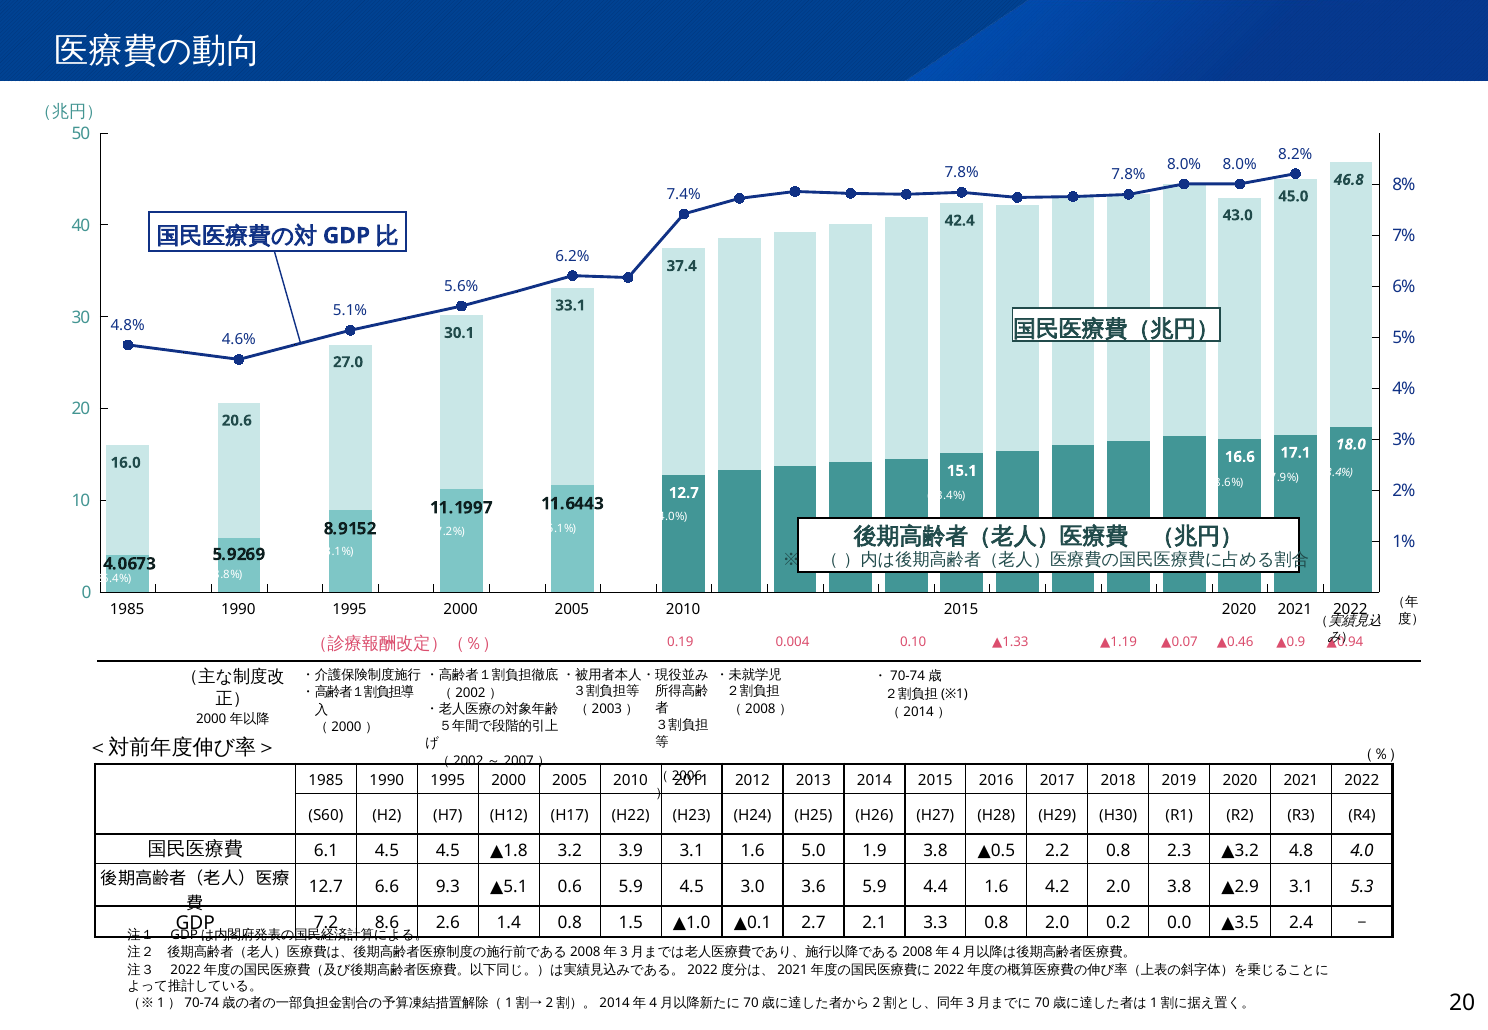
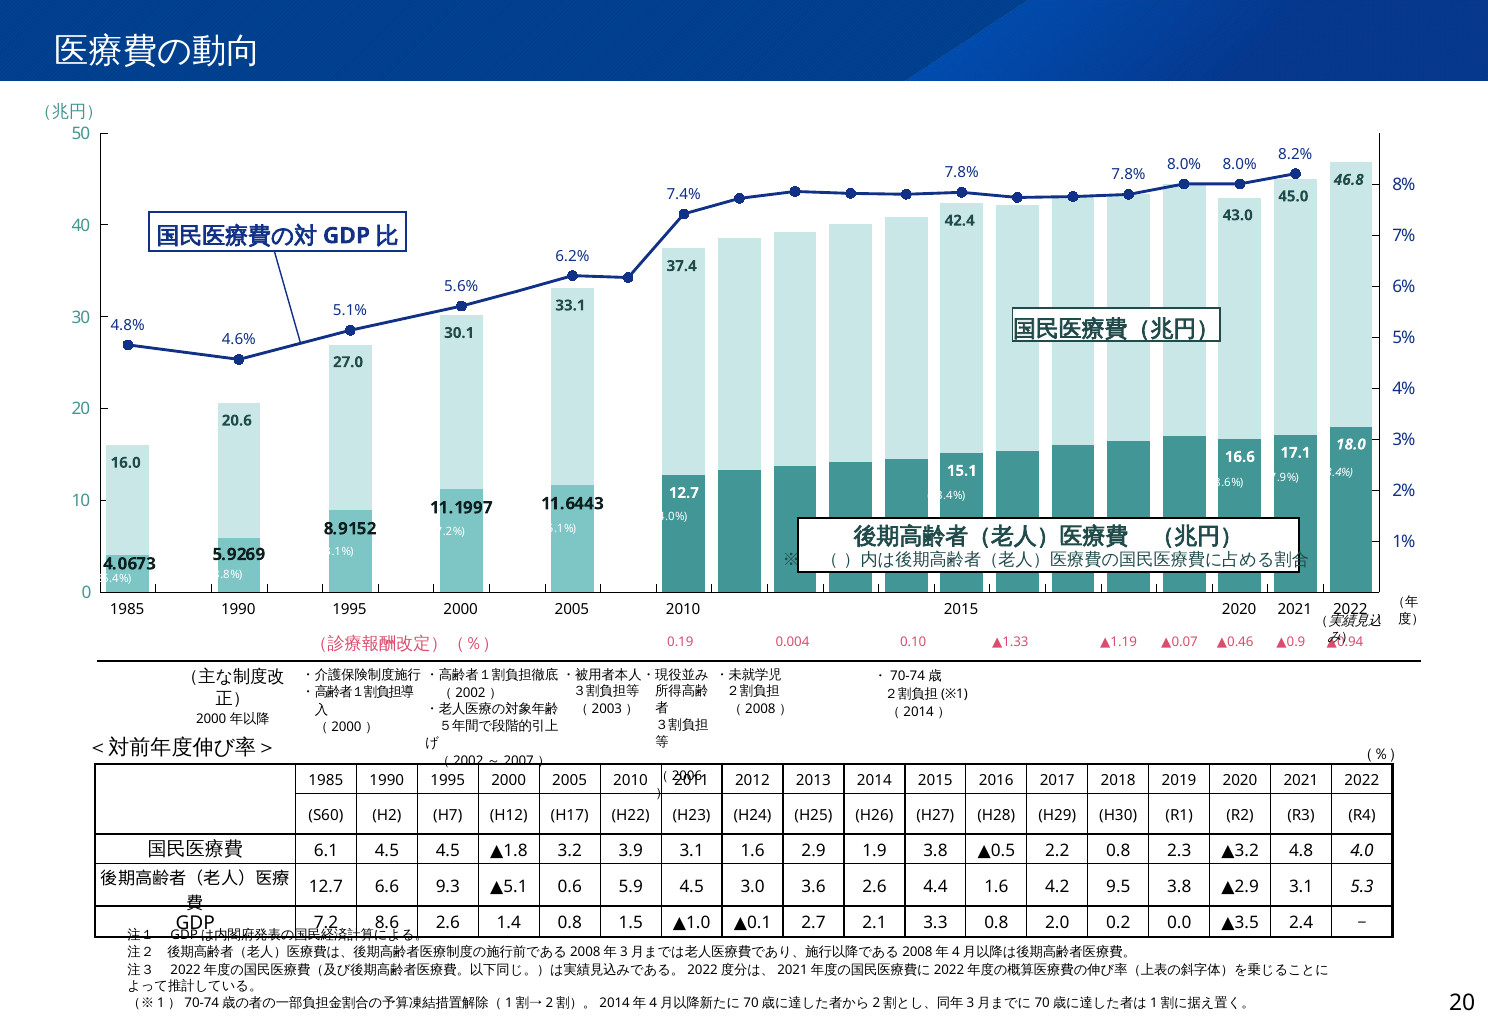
5.0: 5.0 -> 2.9 (814, 850)
3.6 5.9: 5.9 -> 2.6 (875, 887)
4.2 2.0: 2.0 -> 9.5 (1118, 887)
